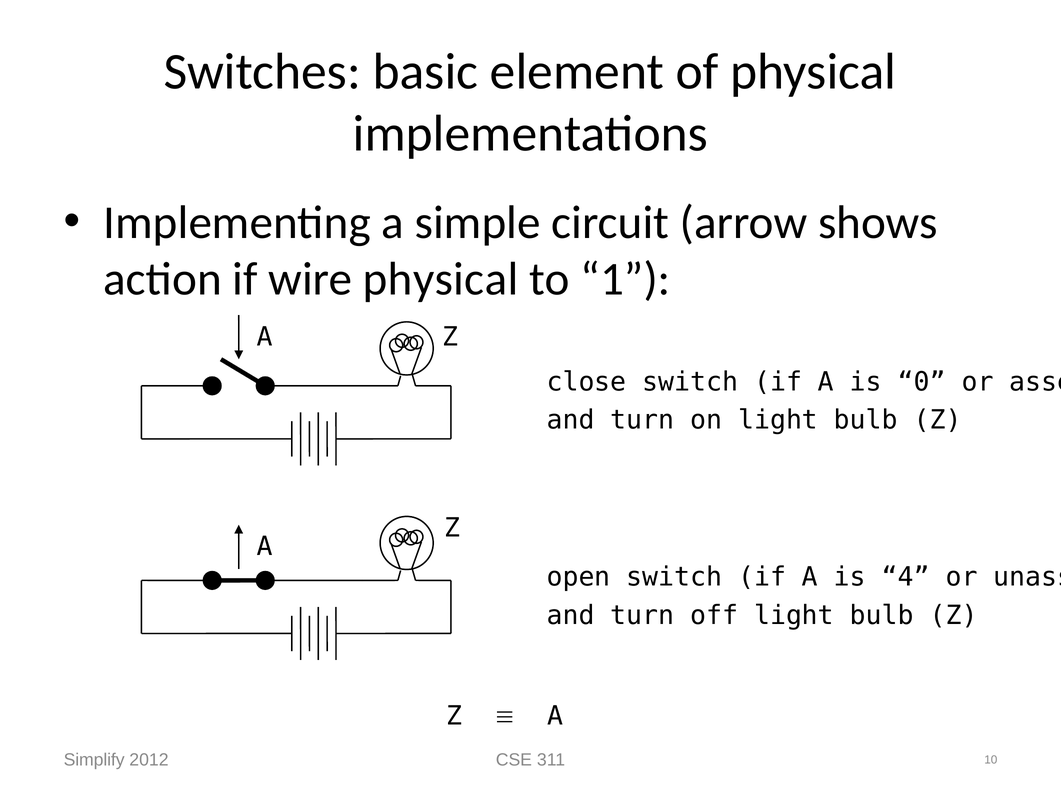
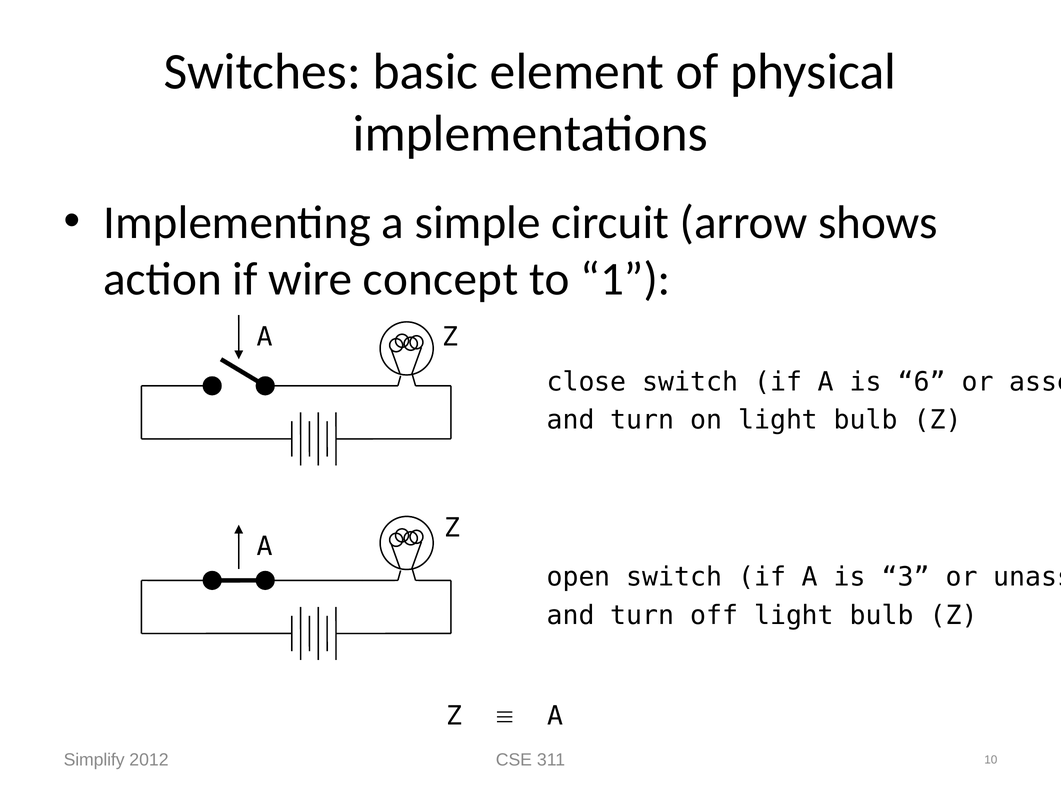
wire physical: physical -> concept (441, 279)
0: 0 -> 6 (922, 382)
4: 4 -> 3 (906, 577)
